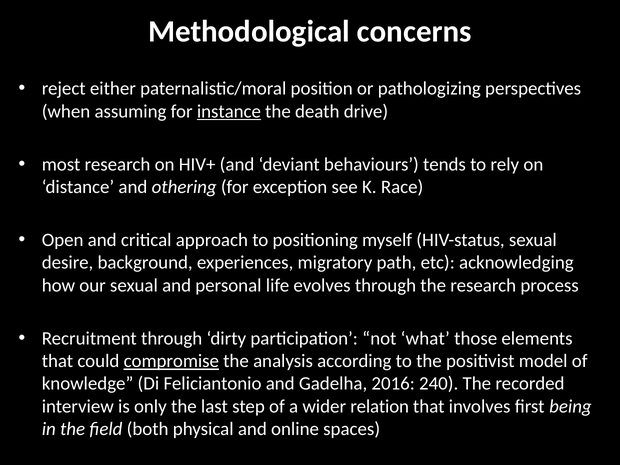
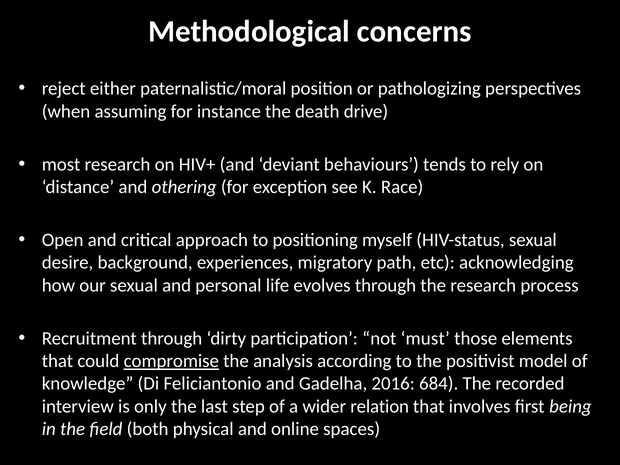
instance underline: present -> none (229, 111)
what: what -> must (425, 338)
240: 240 -> 684 (439, 384)
